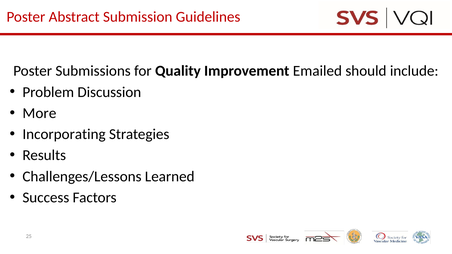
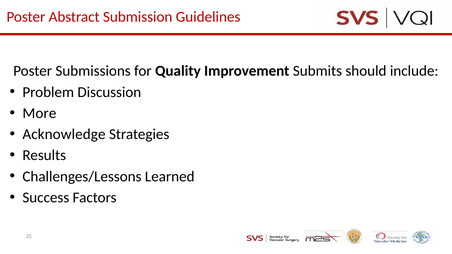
Emailed: Emailed -> Submits (317, 71)
Incorporating: Incorporating -> Acknowledge (64, 134)
